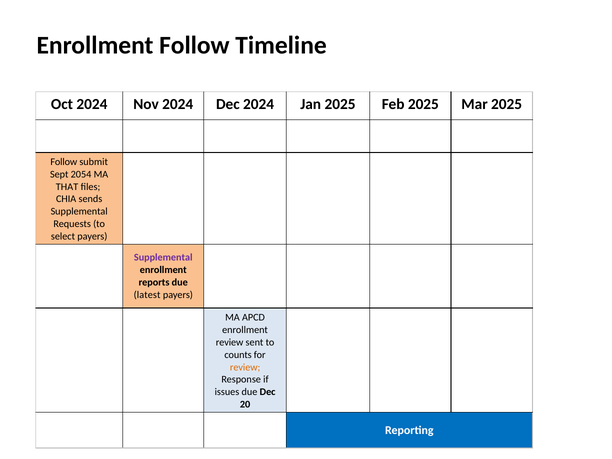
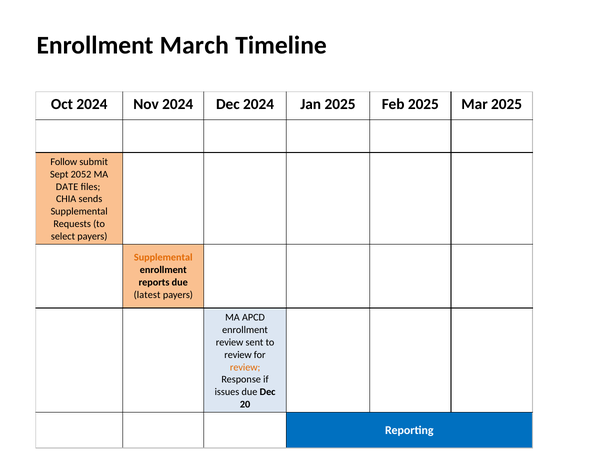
Enrollment Follow: Follow -> March (194, 46)
2054: 2054 -> 2052 (81, 174)
THAT: THAT -> DATE (67, 187)
Supplemental colour: purple -> orange (163, 258)
counts: counts -> review (238, 355)
